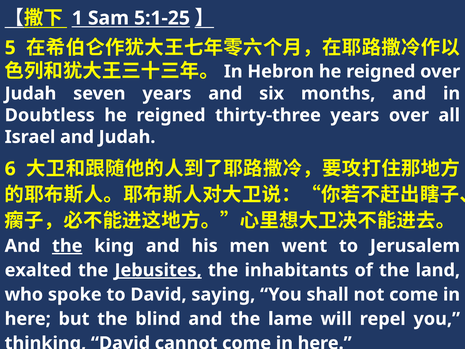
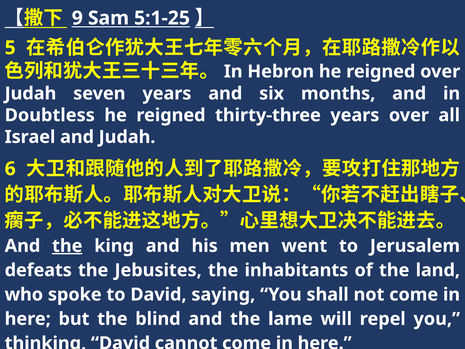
1: 1 -> 9 (77, 18)
exalted: exalted -> defeats (38, 270)
Jebusites underline: present -> none (158, 270)
